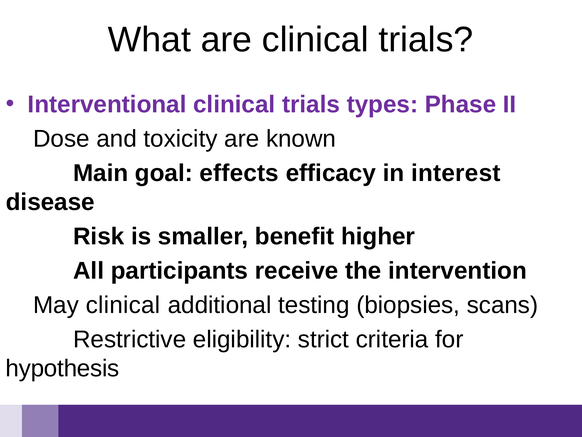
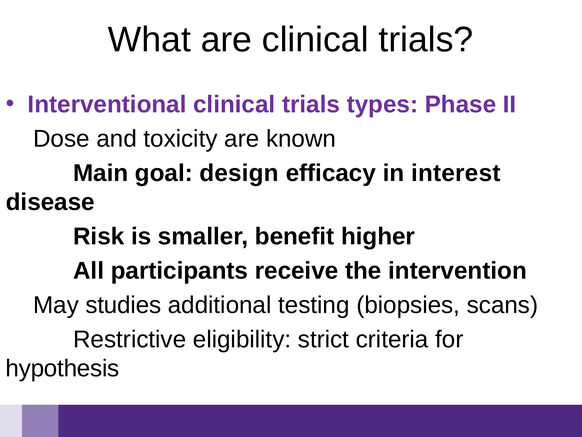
effects: effects -> design (239, 173)
May clinical: clinical -> studies (123, 305)
